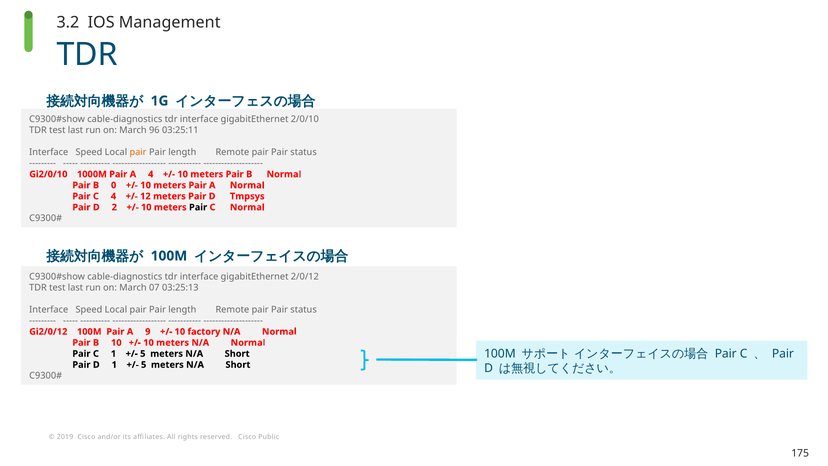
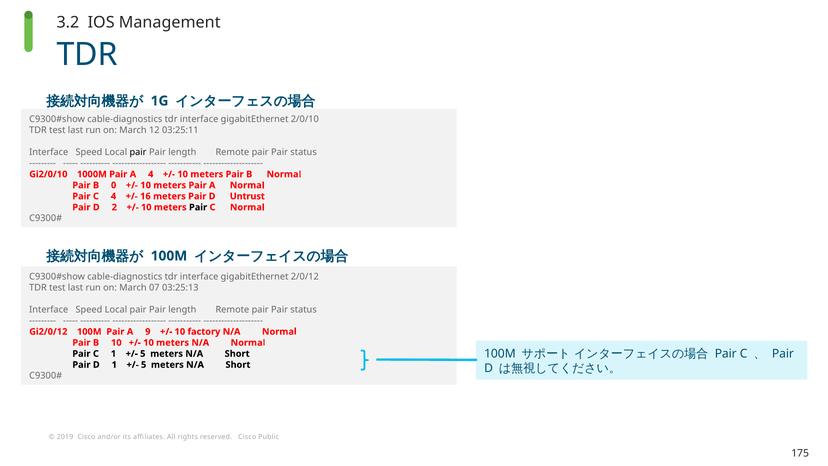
96: 96 -> 12 (154, 130)
pair colour: orange -> black (138, 152)
12: 12 -> 16 (145, 196)
Tmpsys: Tmpsys -> Untrust (247, 196)
